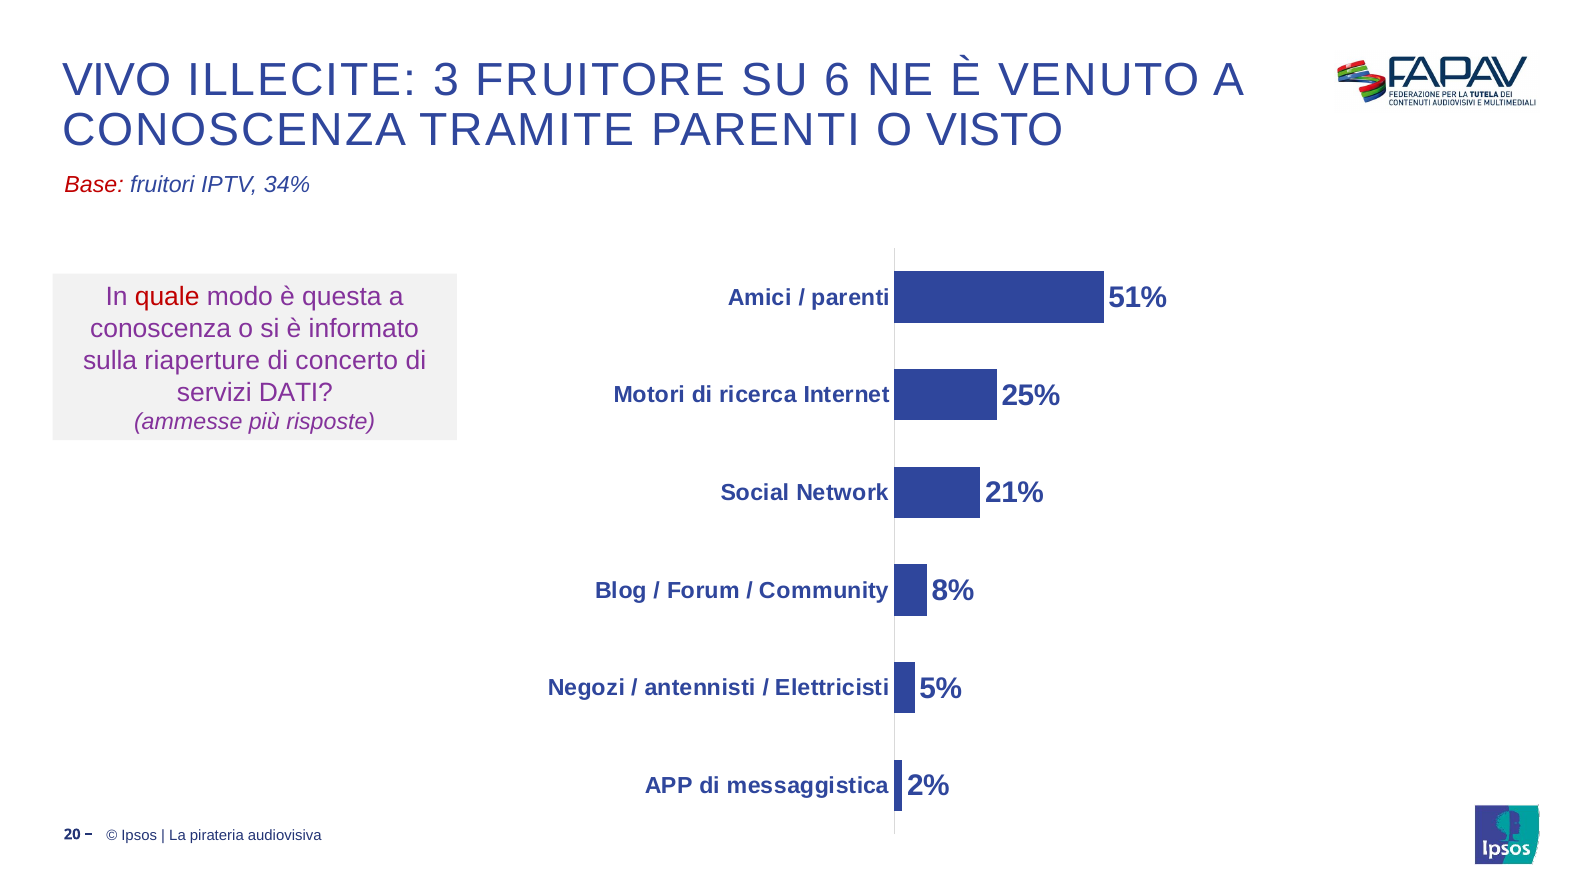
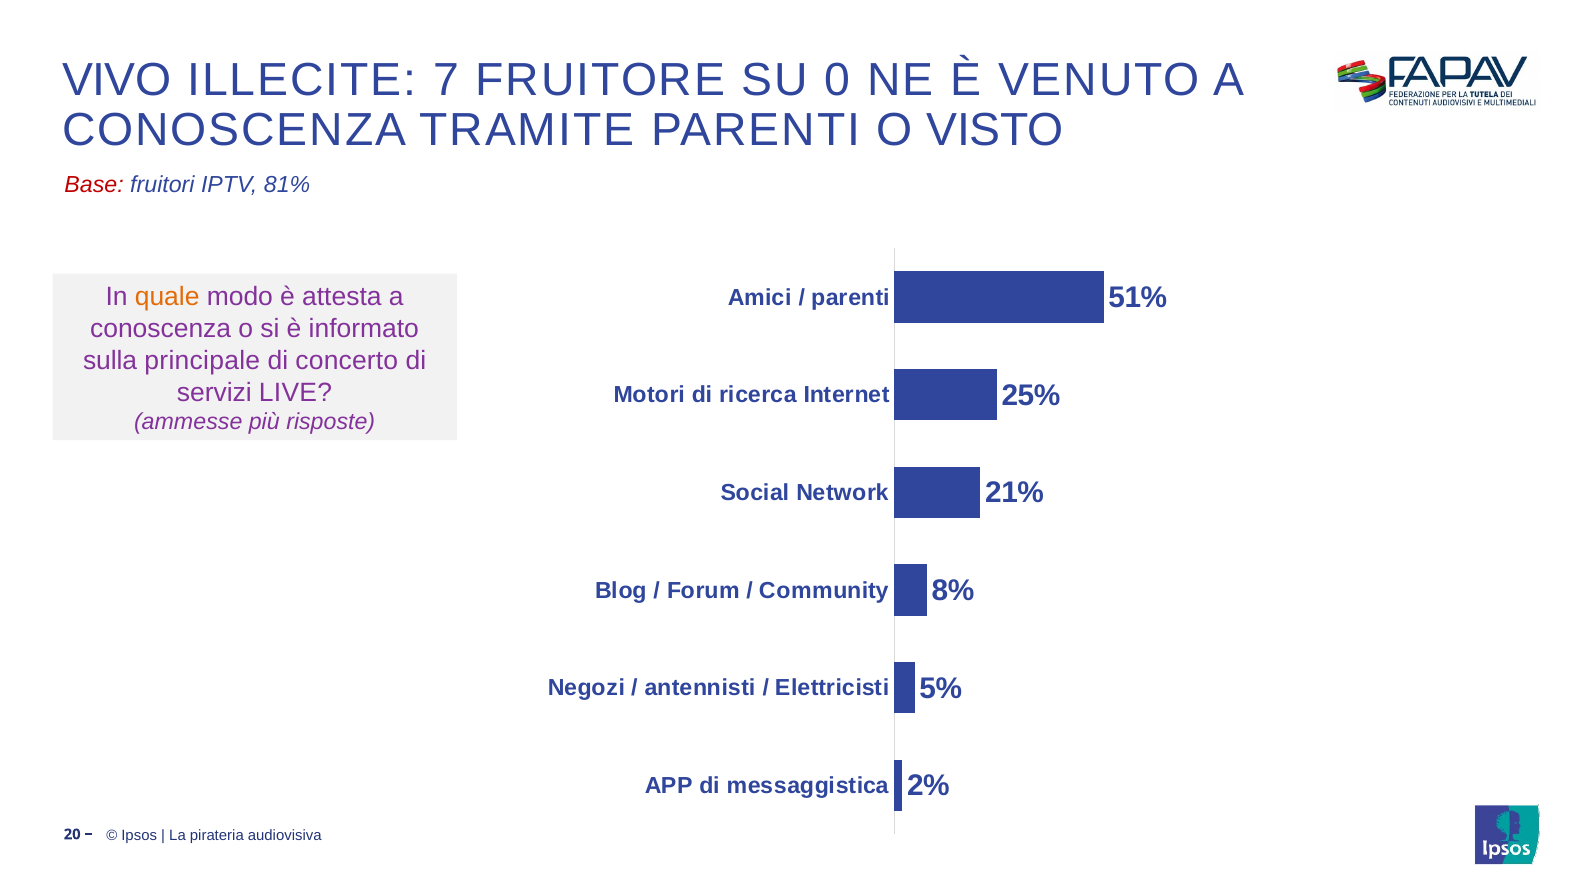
3: 3 -> 7 (446, 81)
6: 6 -> 0 (838, 81)
34%: 34% -> 81% (287, 185)
quale colour: red -> orange (167, 297)
questa: questa -> attesta (342, 297)
riaperture: riaperture -> principale (202, 361)
DATI: DATI -> LIVE (296, 393)
